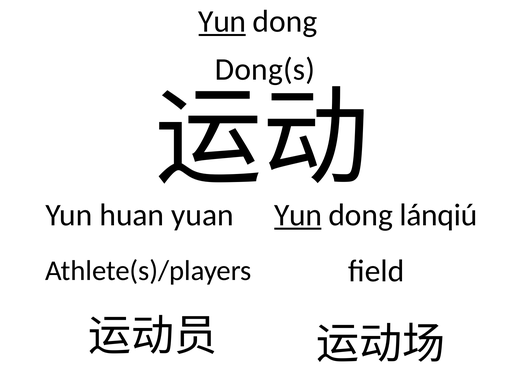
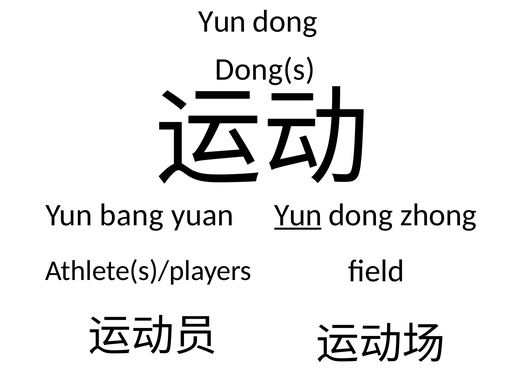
Yun underline: present -> none (222, 22)
huan: huan -> bang (132, 215)
lánqiú: lánqiú -> zhong (438, 215)
